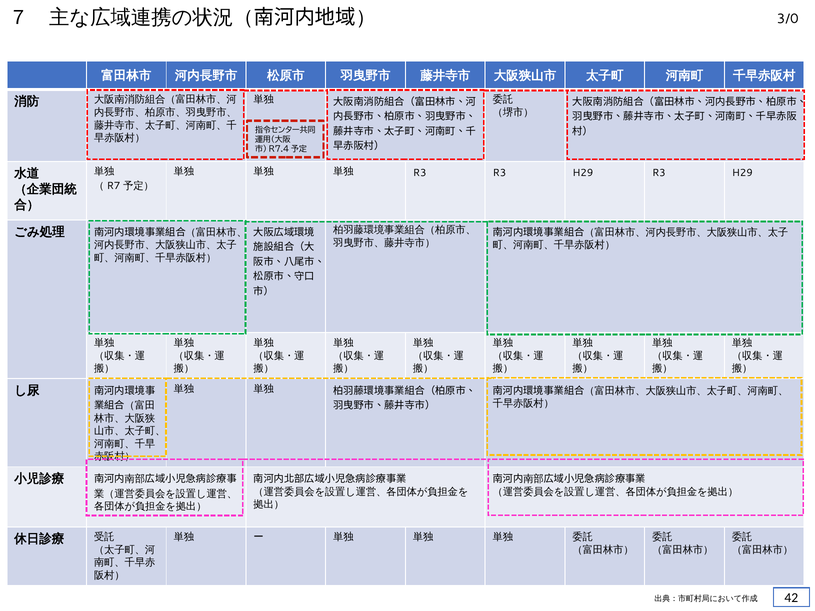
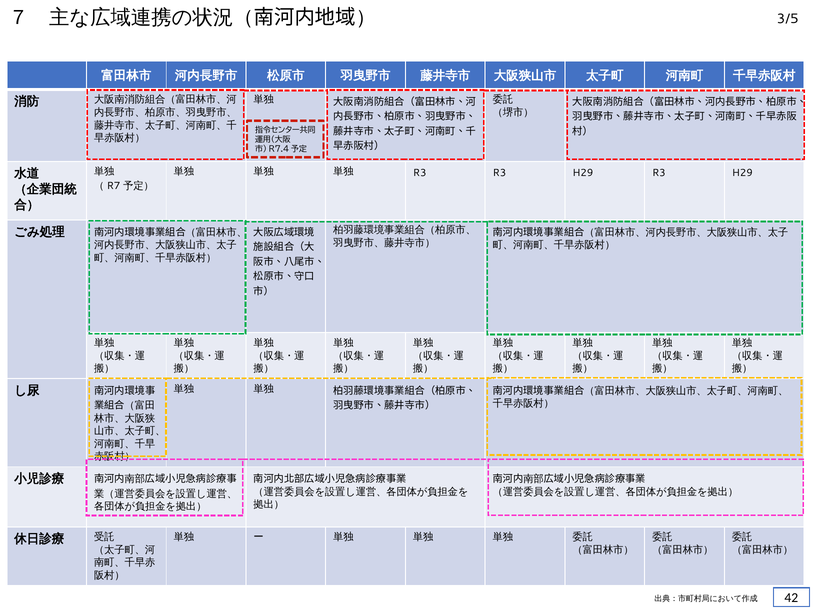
3/0: 3/0 -> 3/5 (788, 19)
